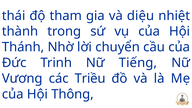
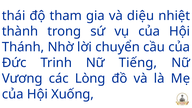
Triều: Triều -> Lòng (90, 78)
Thông: Thông -> Xuống (73, 94)
